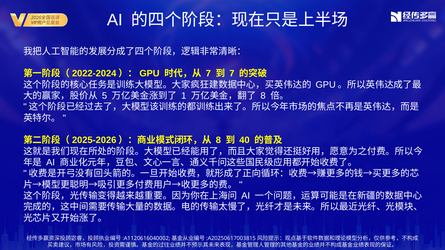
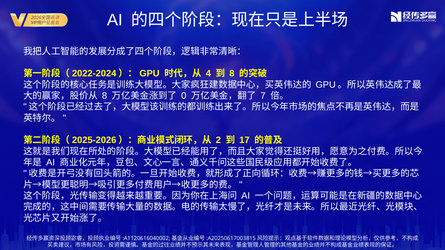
7: 7 -> 4 (208, 74)
7: 7 -> 8 (232, 74)
5: 5 -> 8 (105, 96)
1: 1 -> 0 (184, 96)
8: 8 -> 7 (263, 96)
8: 8 -> 2 (218, 140)
40: 40 -> 17 (244, 140)
